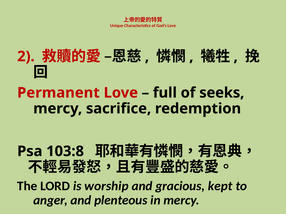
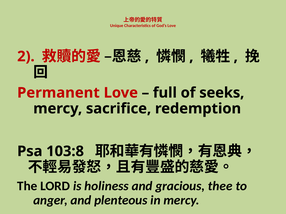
worship: worship -> holiness (107, 186)
kept: kept -> thee (220, 186)
